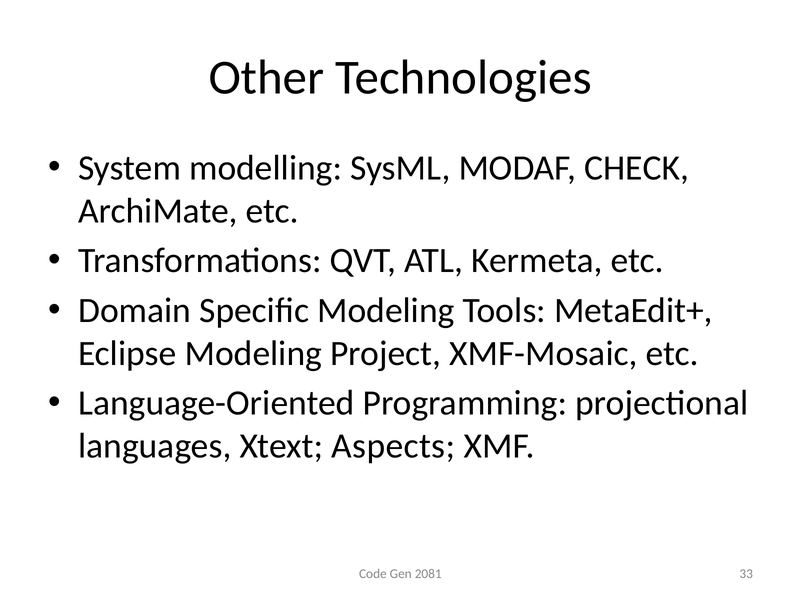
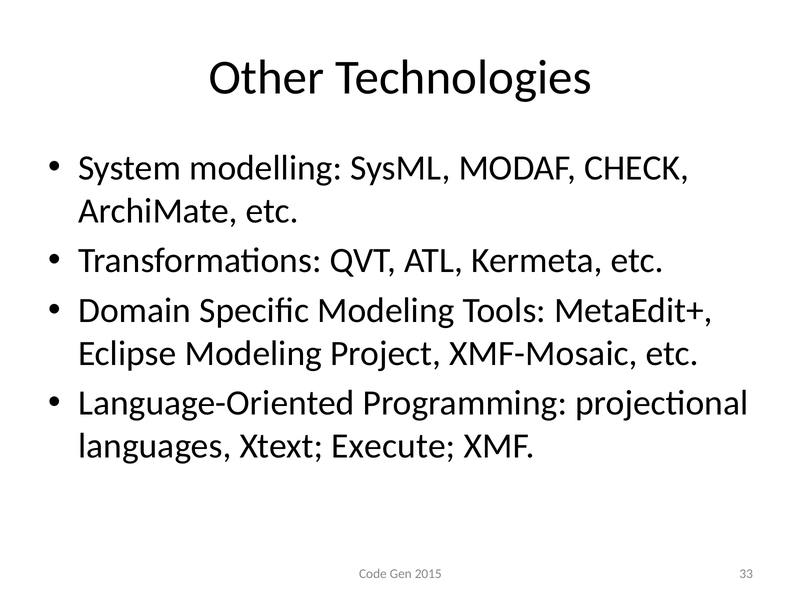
Aspects: Aspects -> Execute (393, 446)
2081: 2081 -> 2015 (428, 574)
